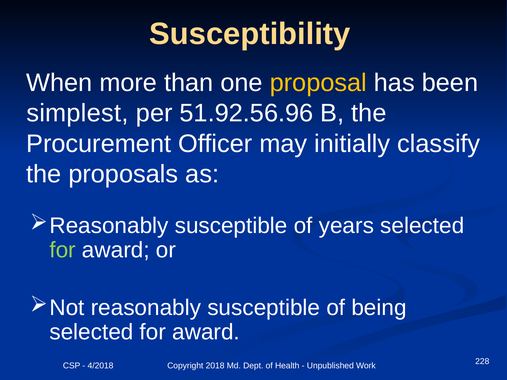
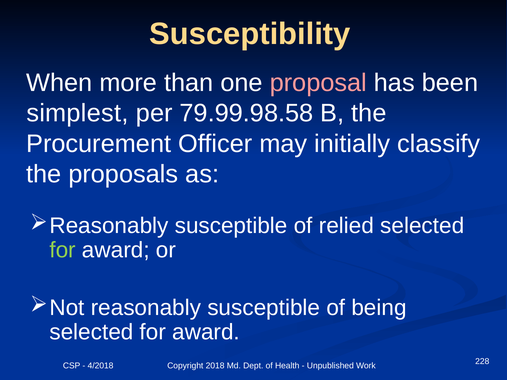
proposal colour: yellow -> pink (318, 83)
51.92.56.96: 51.92.56.96 -> 79.99.98.58 (246, 113)
years: years -> relied (346, 226)
